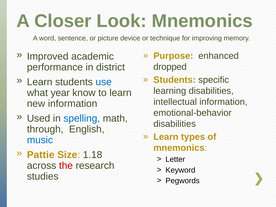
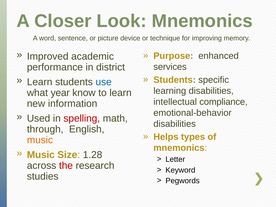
dropped: dropped -> services (170, 67)
intellectual information: information -> compliance (223, 102)
spelling colour: blue -> red (82, 118)
Learn: Learn -> Helps (166, 137)
music colour: blue -> orange (40, 140)
Pattie: Pattie -> Music (41, 155)
1.18: 1.18 -> 1.28 (93, 155)
